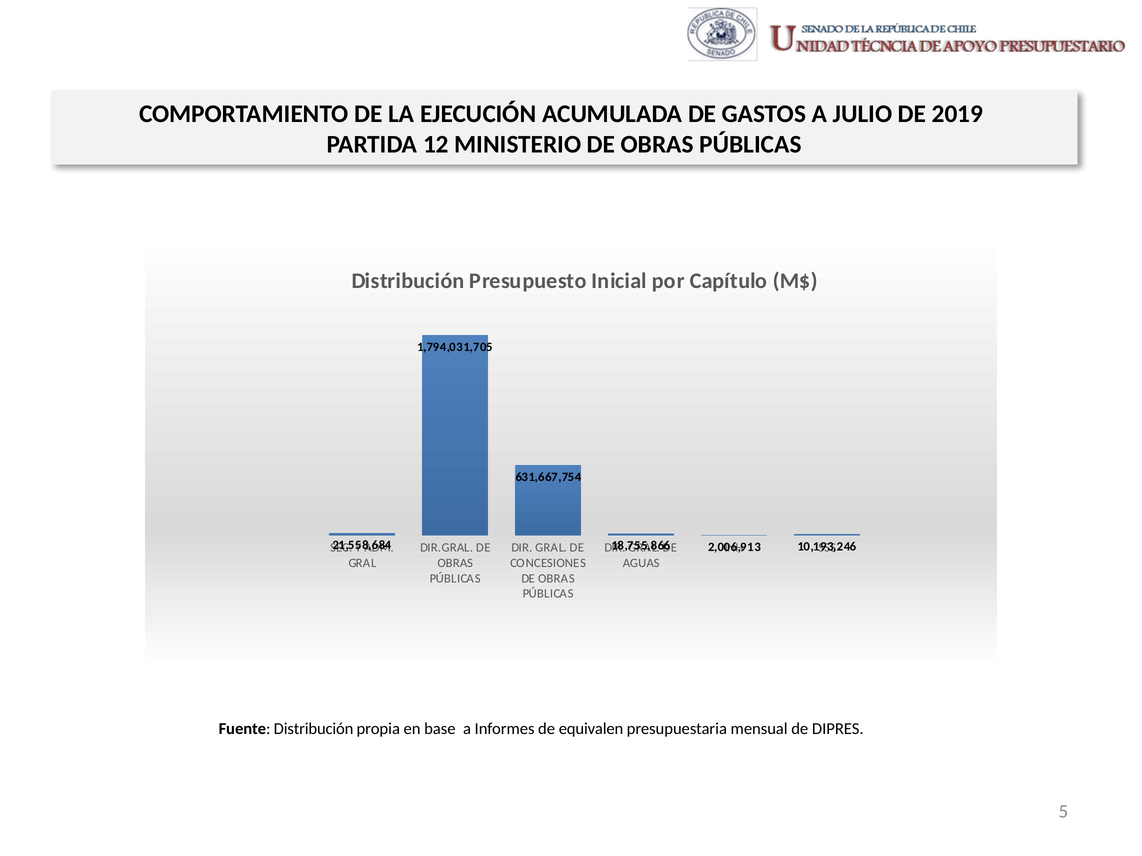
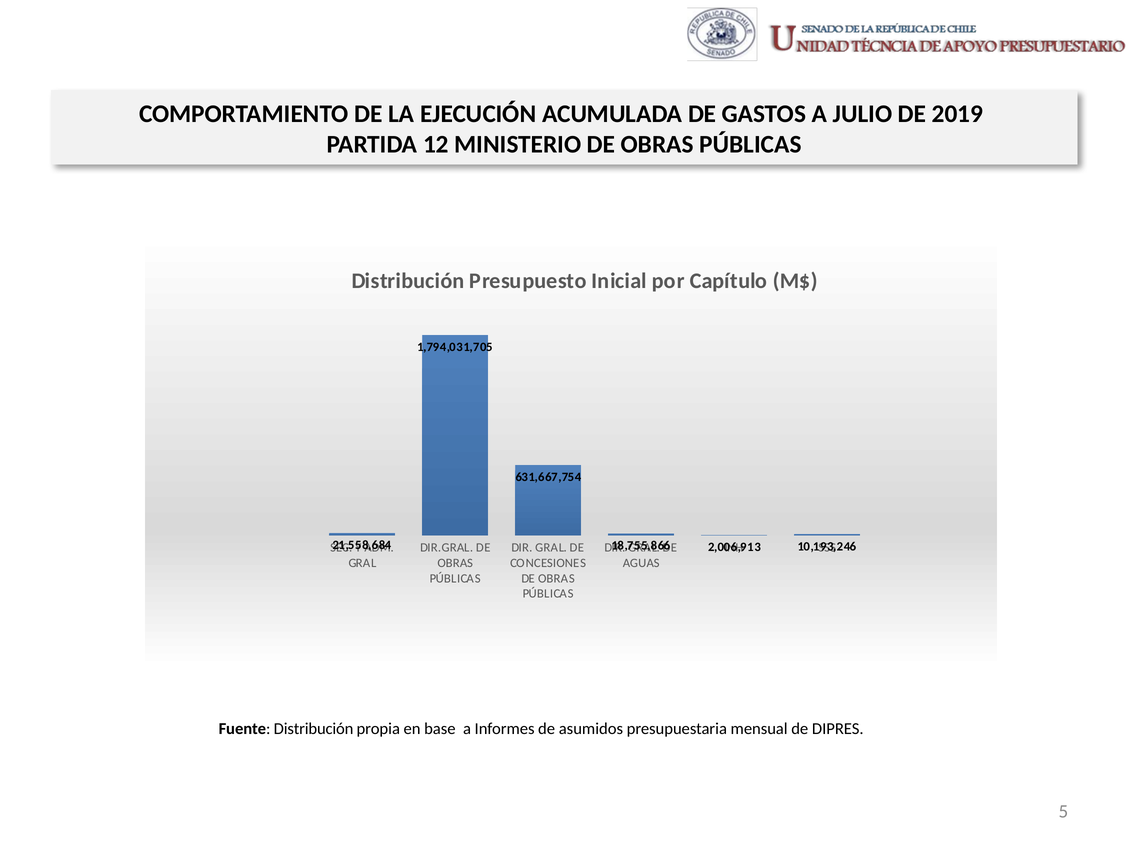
equivalen: equivalen -> asumidos (591, 729)
